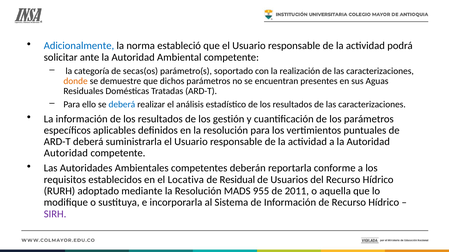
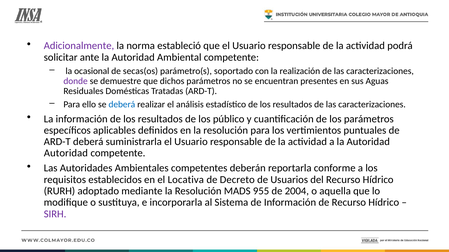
Adicionalmente colour: blue -> purple (79, 46)
categoría: categoría -> ocasional (92, 71)
donde colour: orange -> purple (76, 81)
gestión: gestión -> público (229, 119)
Residual: Residual -> Decreto (237, 180)
2011: 2011 -> 2004 (297, 191)
